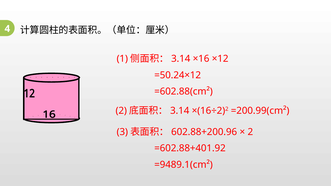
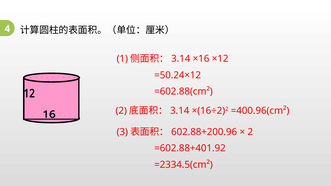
=200.99(cm²: =200.99(cm² -> =400.96(cm² (260, 111)
=9489.1(cm²: =9489.1(cm² -> =2334.5(cm² (184, 165)
